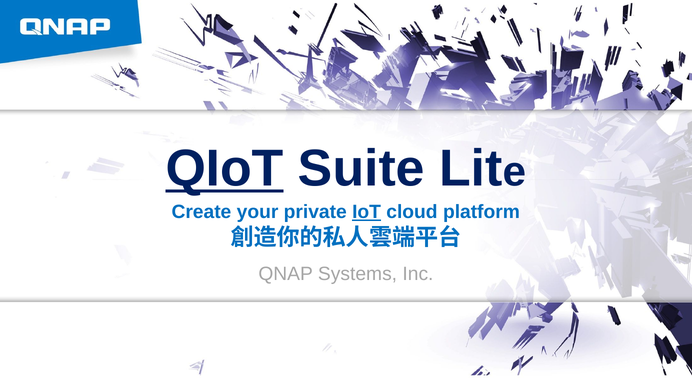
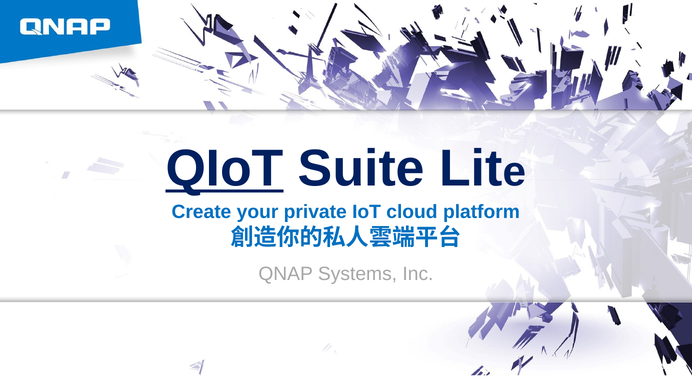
IoT underline: present -> none (367, 212)
